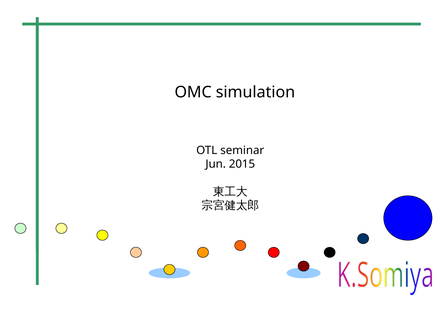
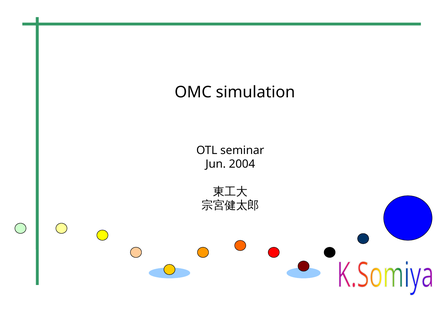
2015: 2015 -> 2004 (242, 164)
